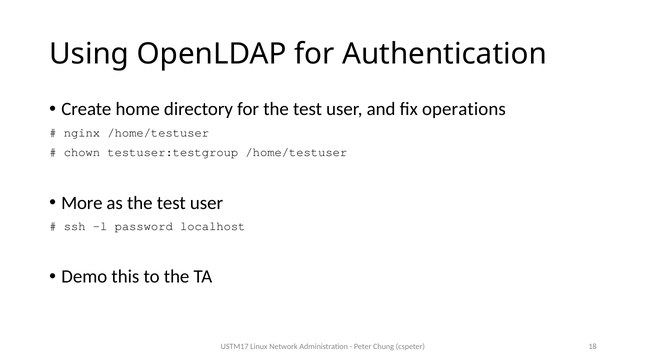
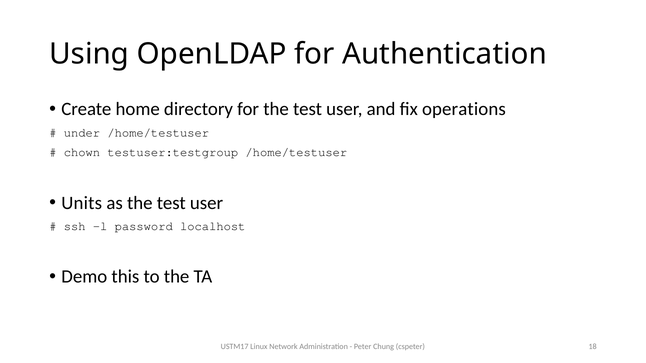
nginx: nginx -> under (82, 133)
More: More -> Units (82, 203)
